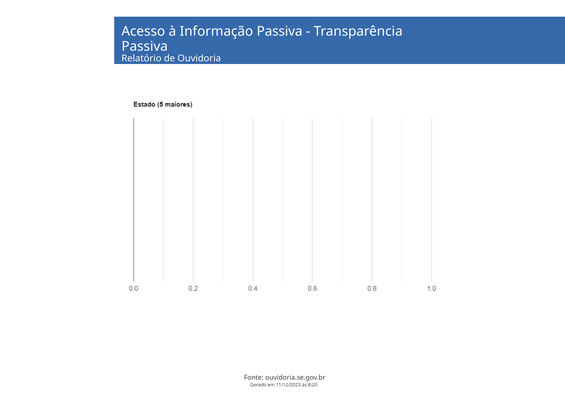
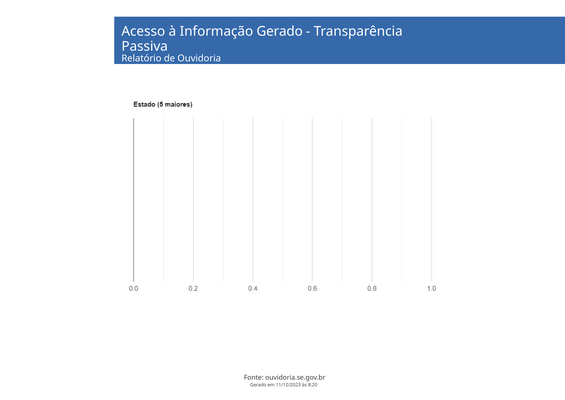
Informação Passiva: Passiva -> Gerado (280, 31)
